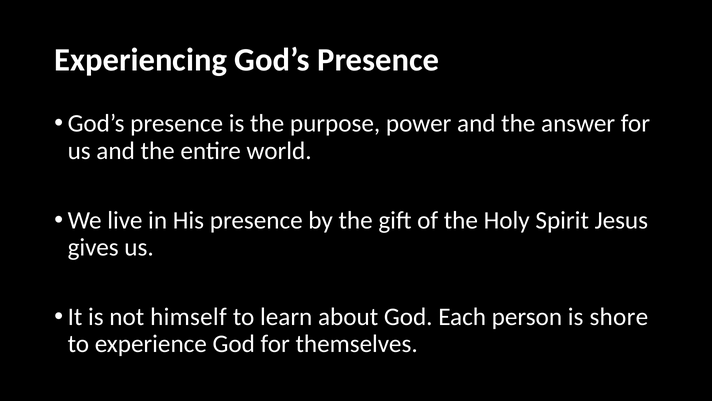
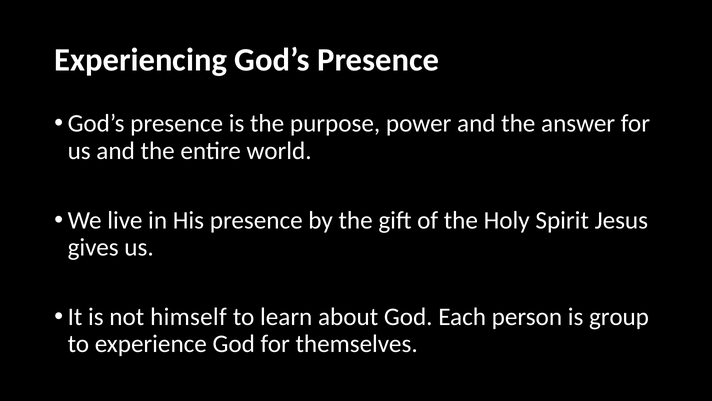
shore: shore -> group (619, 316)
